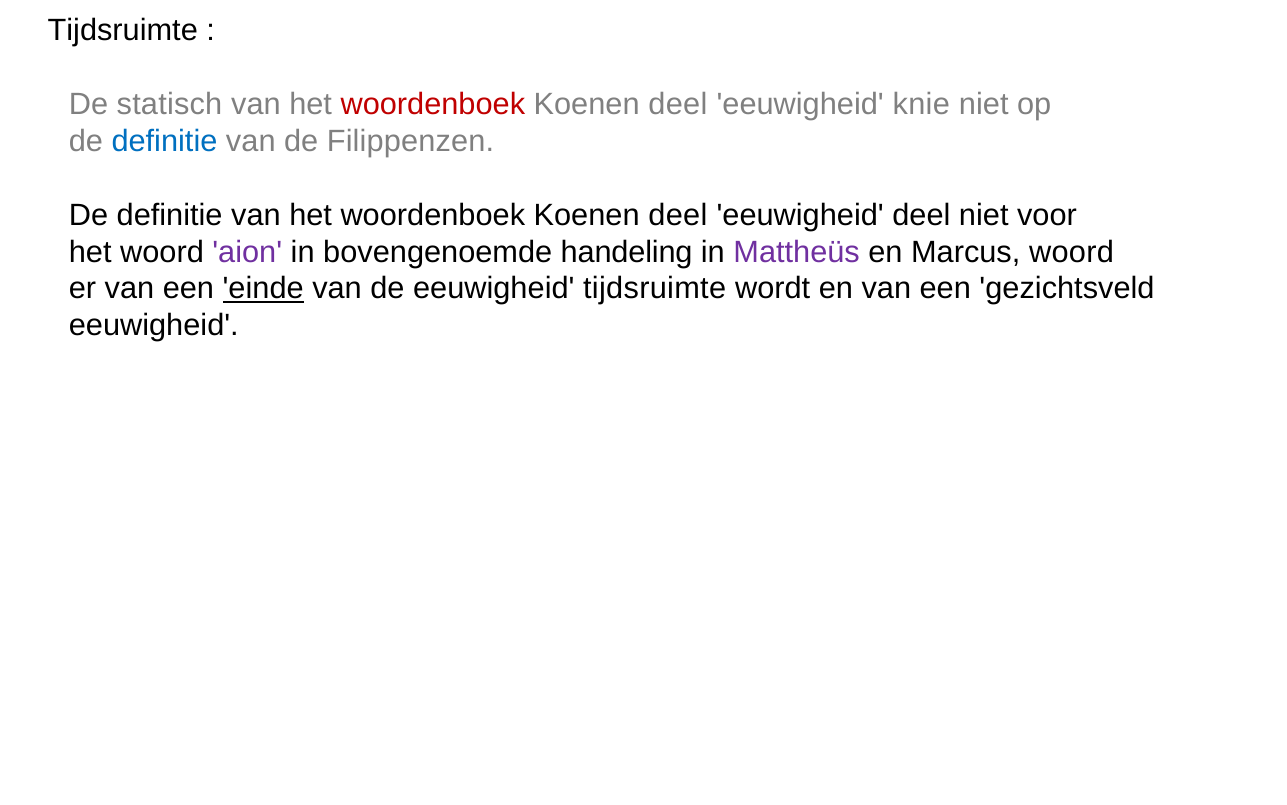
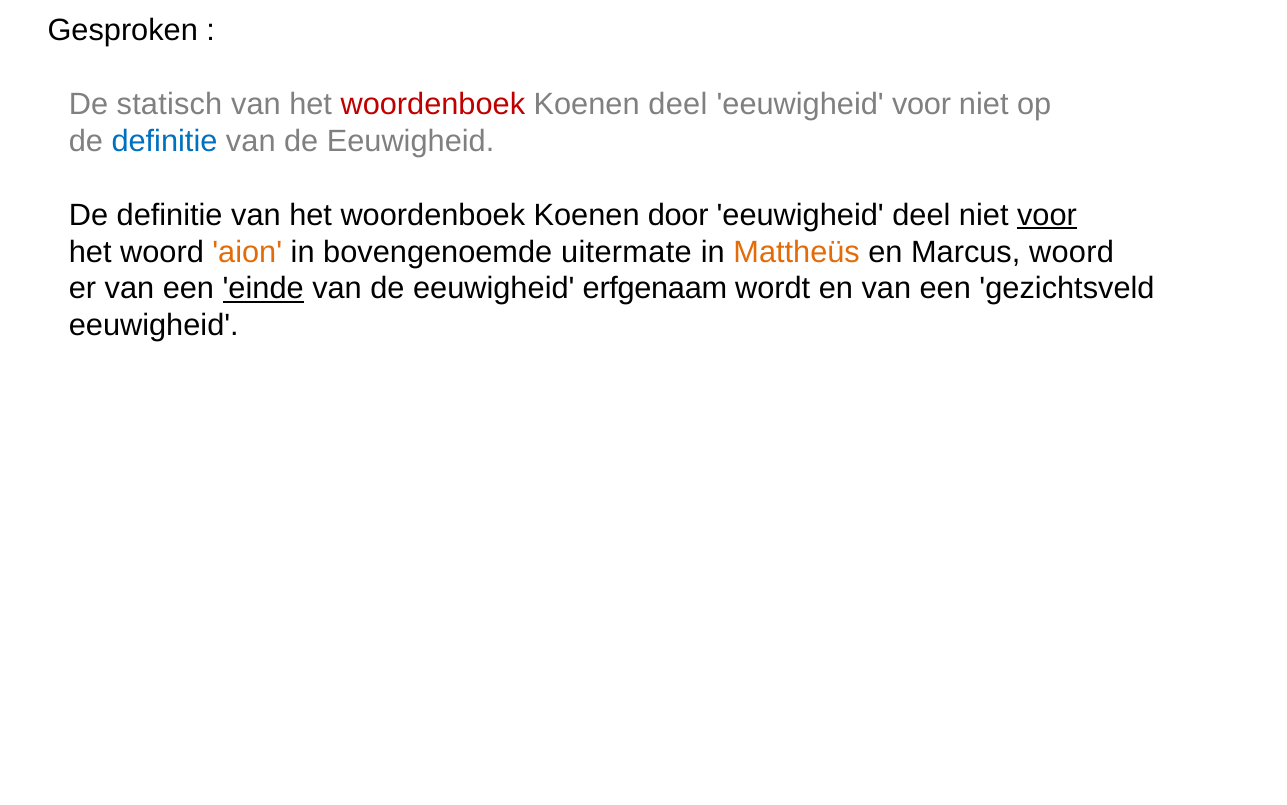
Tijdsruimte: Tijdsruimte -> Gesproken (123, 31)
eeuwigheid knie: knie -> voor (922, 104)
Filippenzen: Filippenzen -> Eeuwigheid (411, 141)
deel: deel -> door (678, 215)
voor underline: none -> present (1047, 215)
aion colour: purple -> orange (247, 252)
handeling: handeling -> uitermate (626, 252)
Mattheüs colour: purple -> orange (797, 252)
eeuwigheid tijdsruimte: tijdsruimte -> erfgenaam (655, 289)
